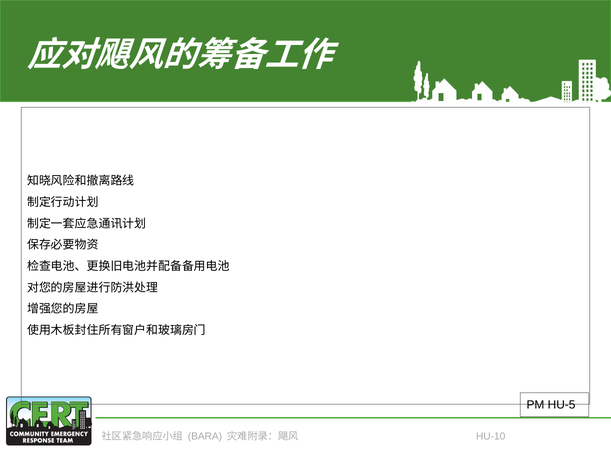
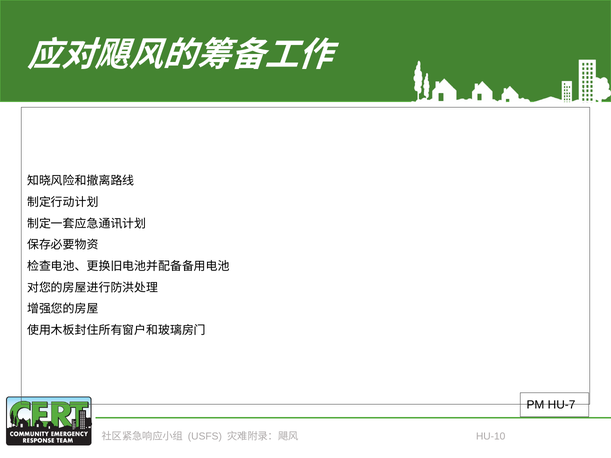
HU-5: HU-5 -> HU-7 (562, 405)
BARA: BARA -> USFS (205, 437)
